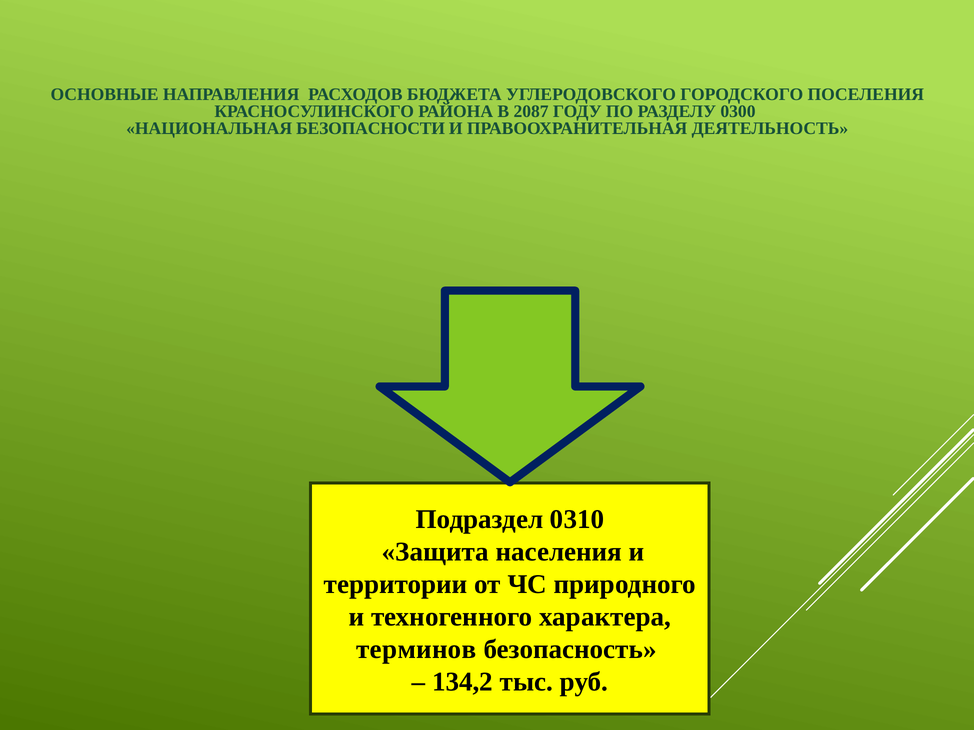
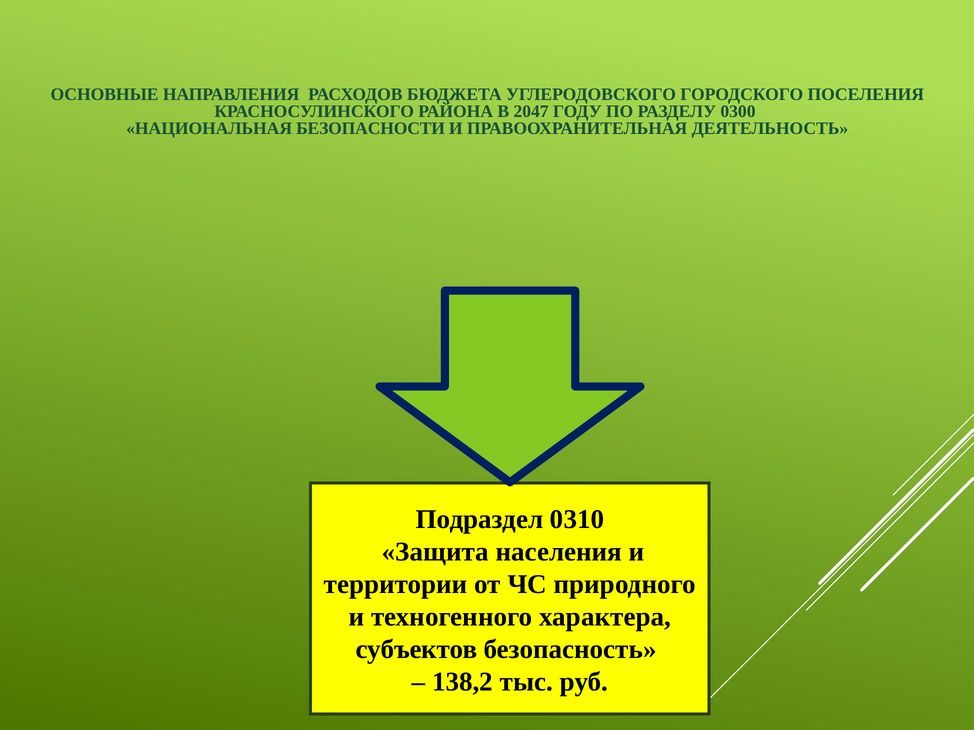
2087: 2087 -> 2047 (531, 111)
терминов: терминов -> субъектов (417, 650)
134,2: 134,2 -> 138,2 (463, 682)
